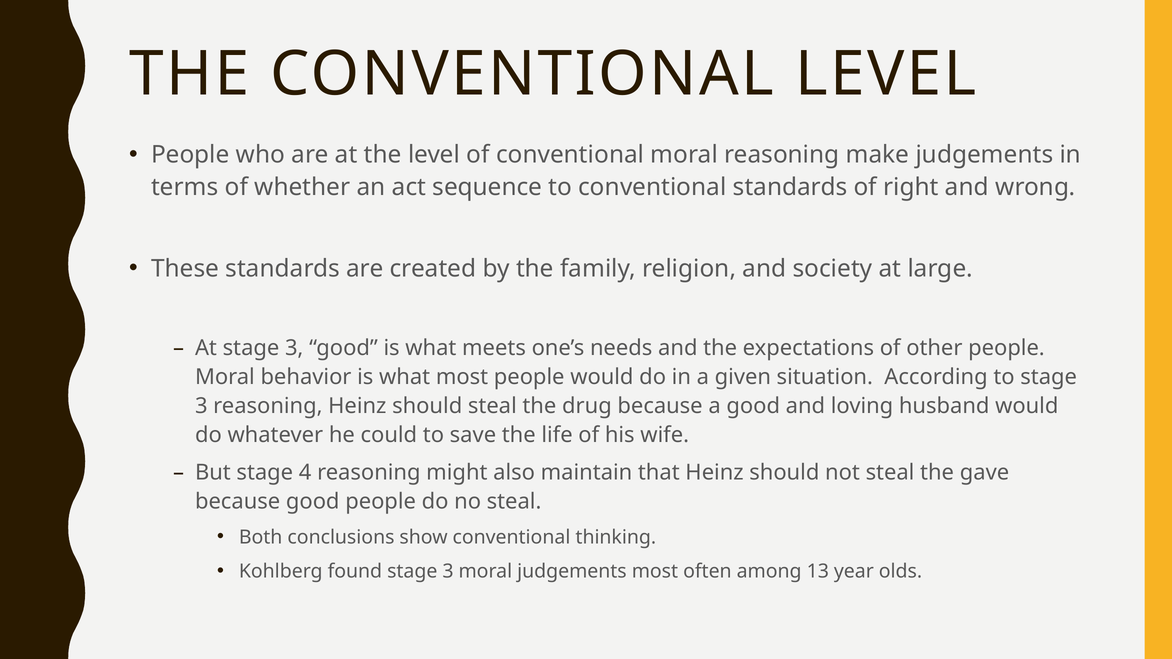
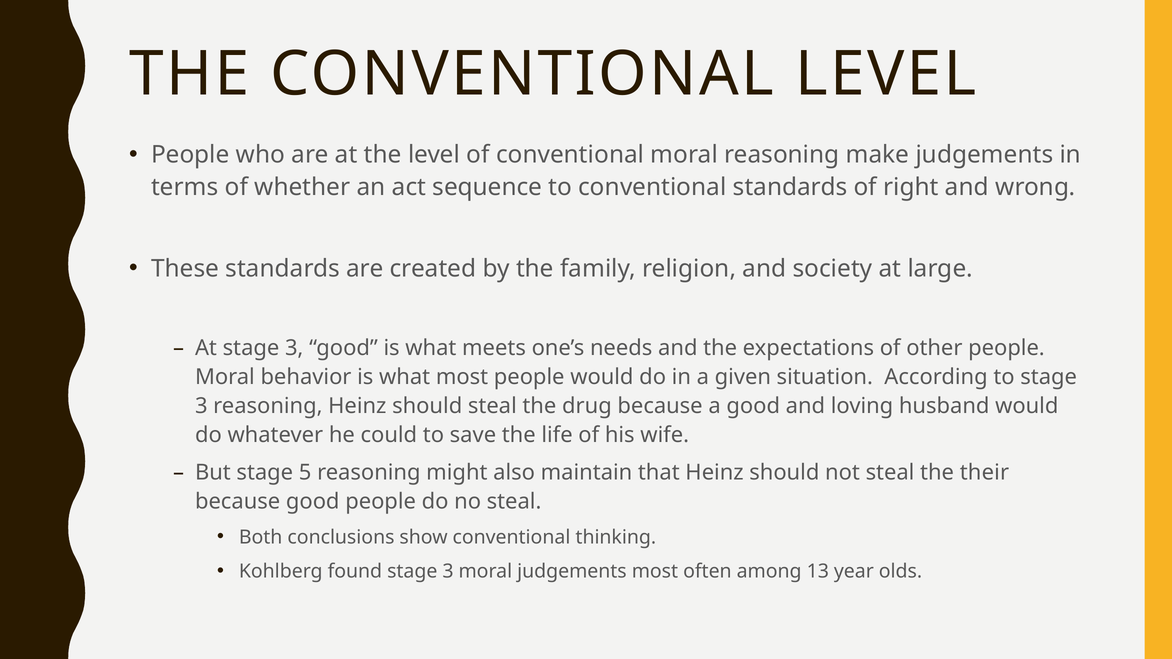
4: 4 -> 5 (305, 473)
gave: gave -> their (984, 473)
